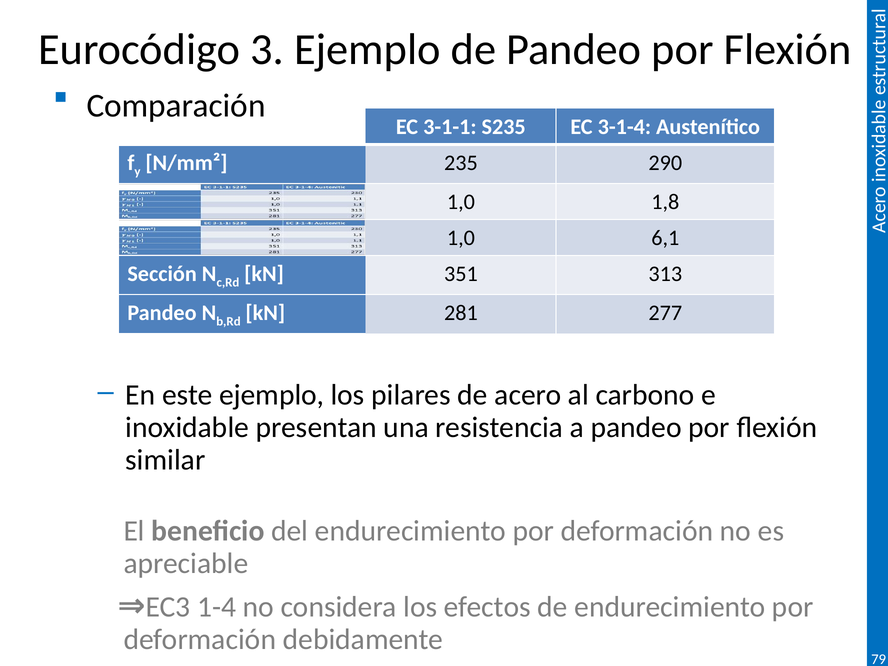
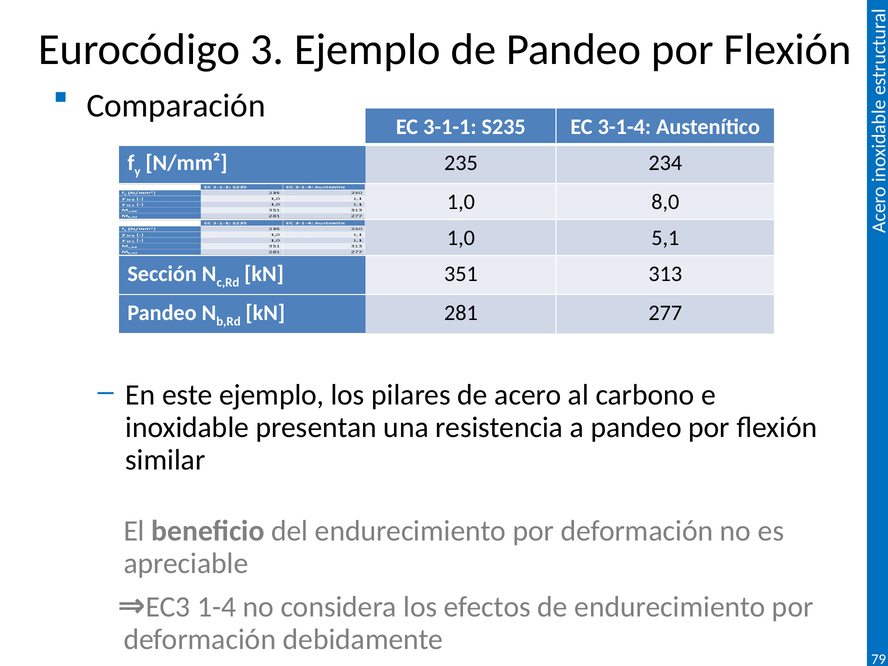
290: 290 -> 234 (665, 163)
1,8: 1,8 -> 8,0 (665, 202)
6,1: 6,1 -> 5,1 (665, 238)
